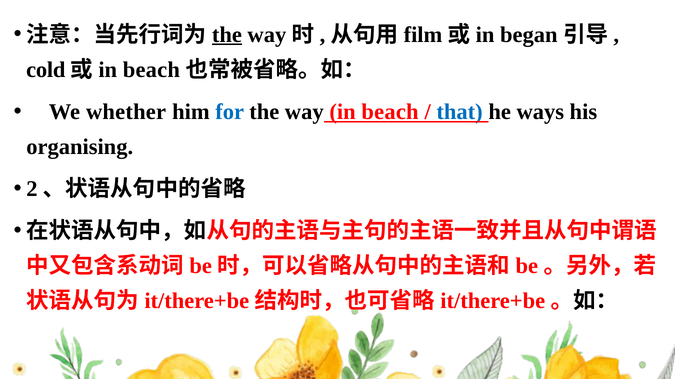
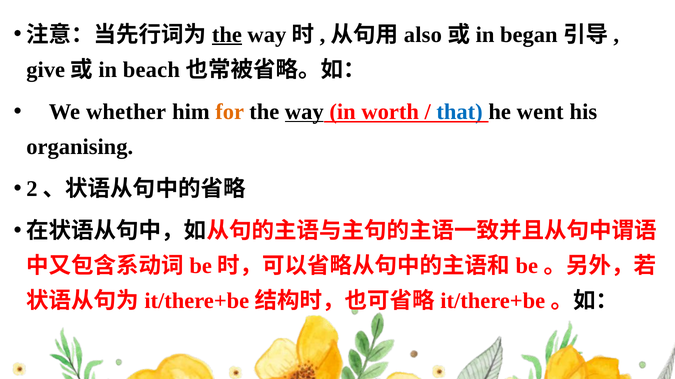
film: film -> also (423, 35)
cold: cold -> give (46, 70)
for colour: blue -> orange (230, 112)
way underline: none -> present (304, 112)
beach: beach -> worth (390, 112)
ways: ways -> went (540, 112)
